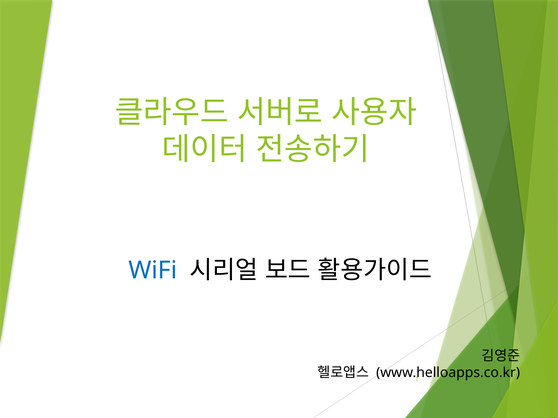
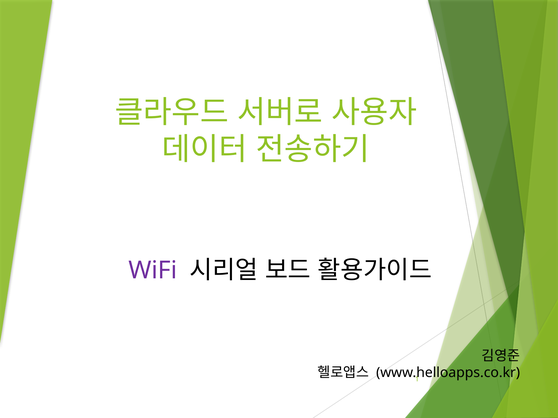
WiFi colour: blue -> purple (153, 271)
